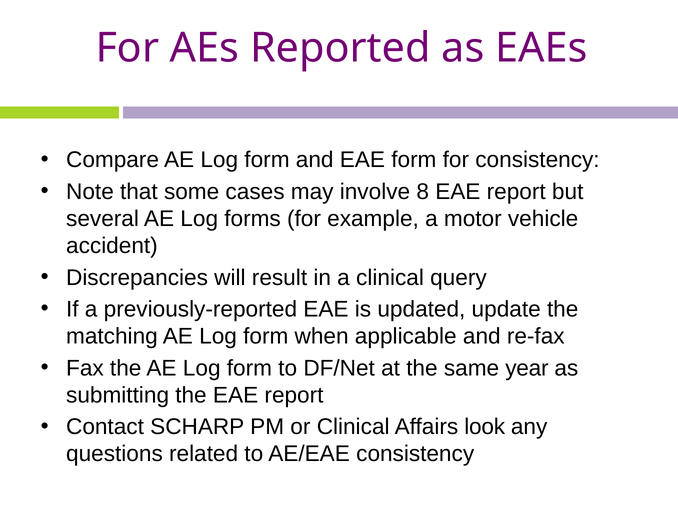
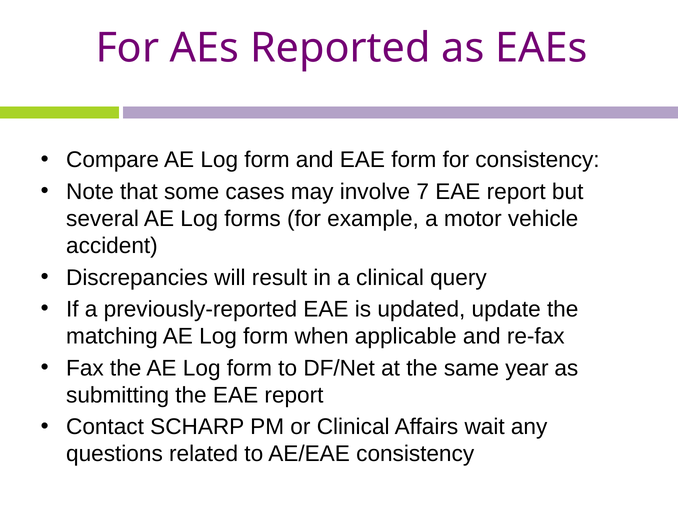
8: 8 -> 7 (423, 191)
look: look -> wait (485, 426)
